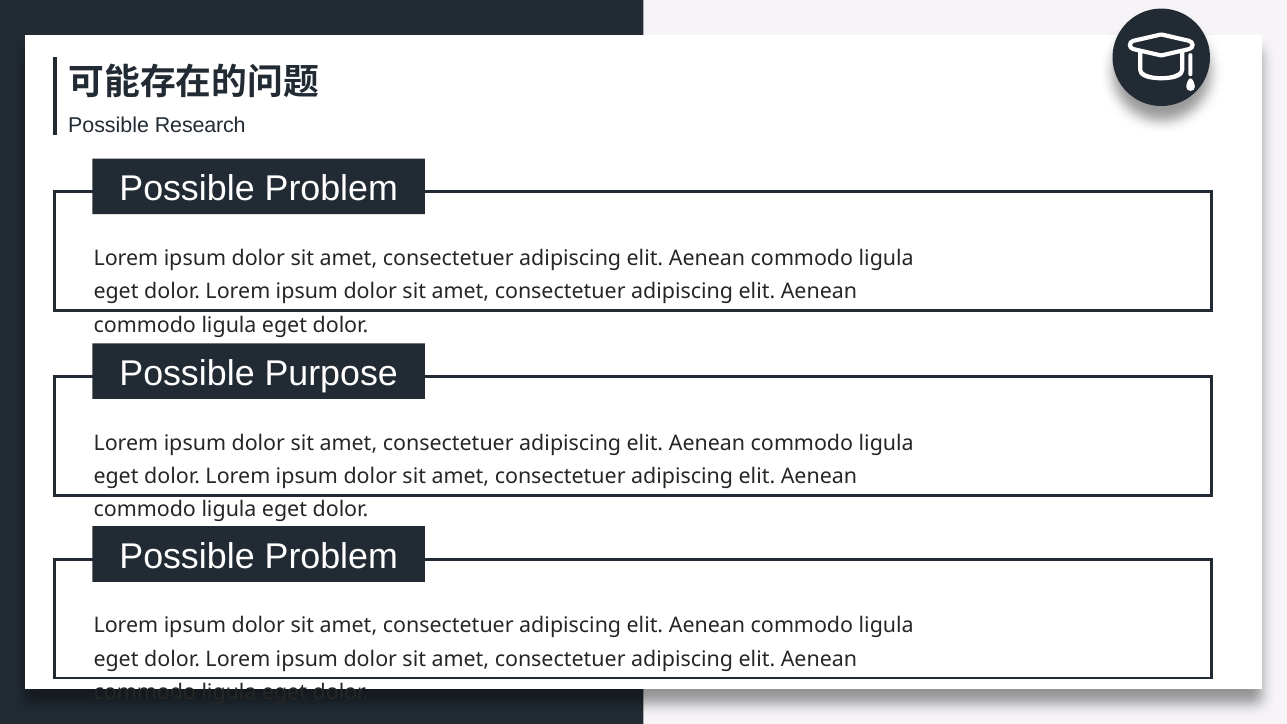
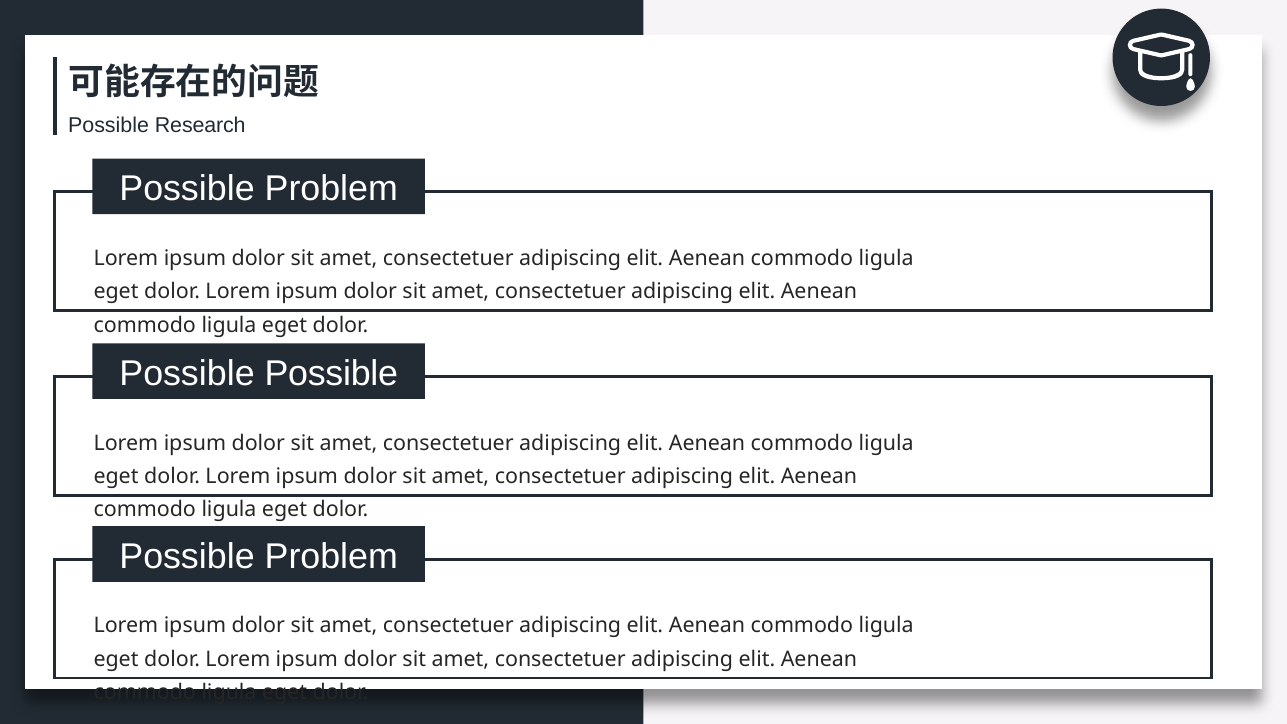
Possible Purpose: Purpose -> Possible (331, 374)
